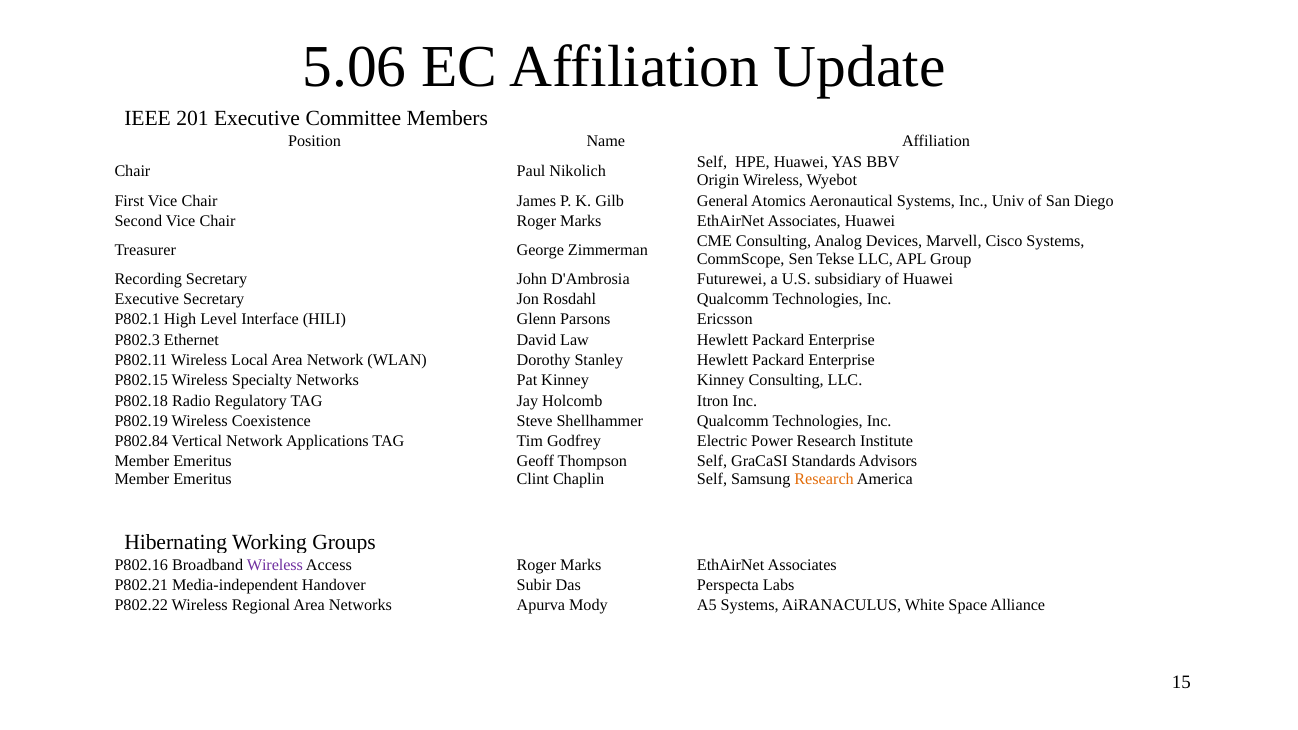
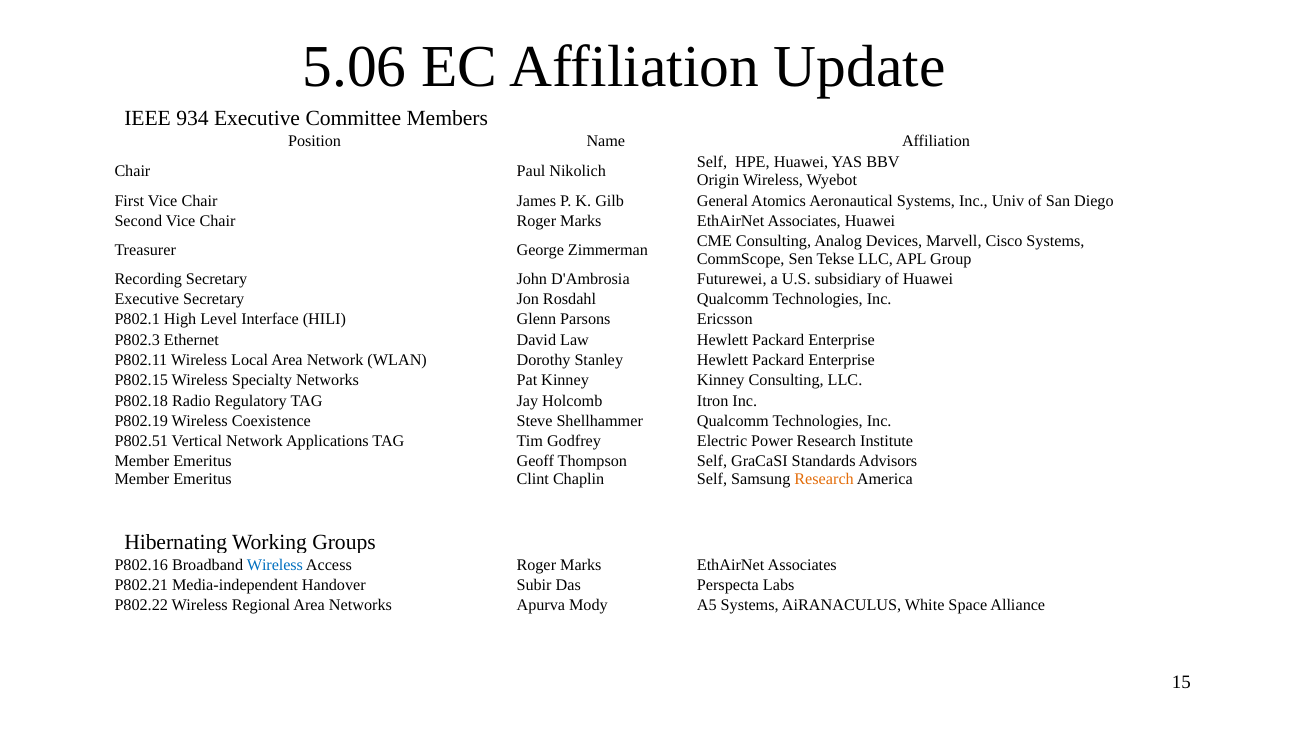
201: 201 -> 934 (192, 119)
P802.84: P802.84 -> P802.51 (141, 442)
Wireless colour: purple -> blue (275, 565)
